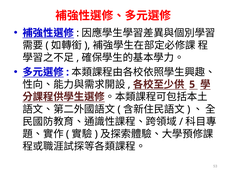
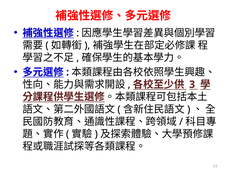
5: 5 -> 3 (192, 84)
